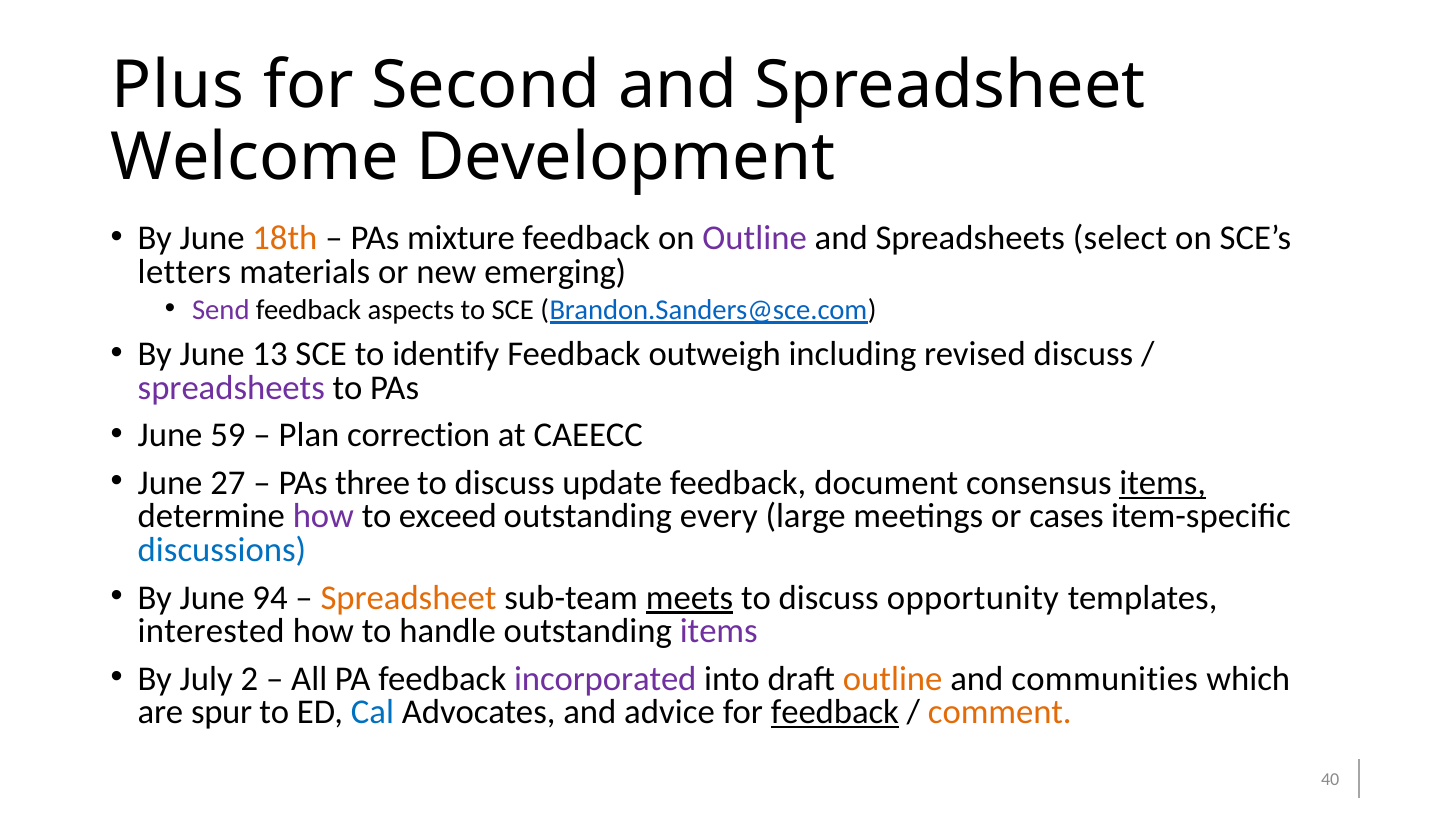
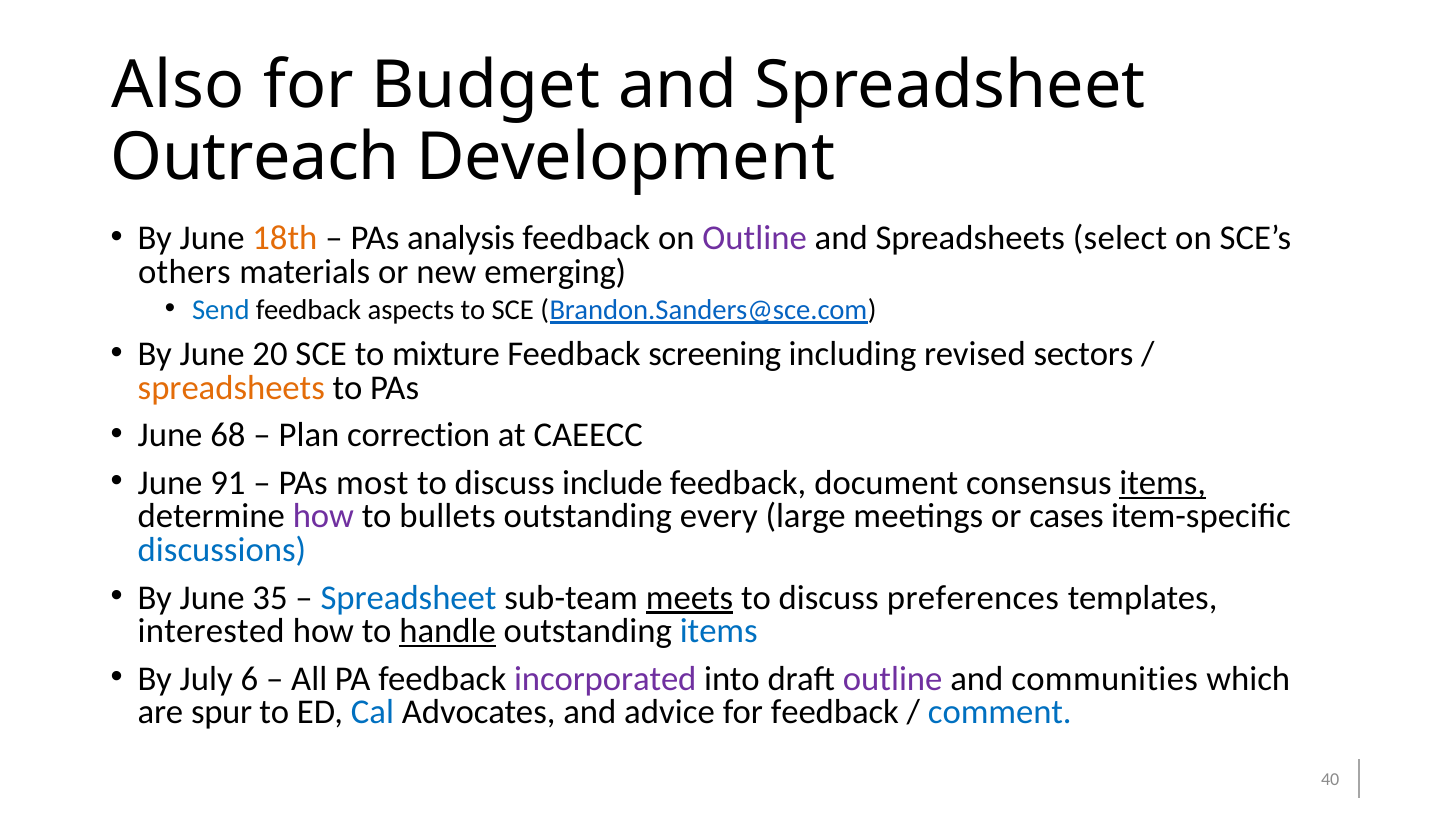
Plus: Plus -> Also (178, 86)
Second: Second -> Budget (486, 86)
Welcome: Welcome -> Outreach (255, 158)
mixture: mixture -> analysis (461, 238)
letters: letters -> others (184, 272)
Send colour: purple -> blue (221, 310)
13: 13 -> 20 (270, 354)
identify: identify -> mixture (446, 354)
outweigh: outweigh -> screening (715, 354)
revised discuss: discuss -> sectors (1083, 354)
spreadsheets colour: purple -> orange (231, 388)
59: 59 -> 68 (228, 435)
27: 27 -> 91 (228, 482)
three: three -> most (372, 482)
update: update -> include (612, 482)
exceed: exceed -> bullets (447, 516)
94: 94 -> 35 (270, 597)
Spreadsheet colour: orange -> blue (409, 597)
opportunity: opportunity -> preferences (973, 597)
handle underline: none -> present (448, 631)
items colour: purple -> blue (719, 631)
2: 2 -> 6 (249, 678)
outline colour: orange -> purple (893, 678)
feedback underline: present -> none (835, 712)
comment colour: orange -> blue (1000, 712)
